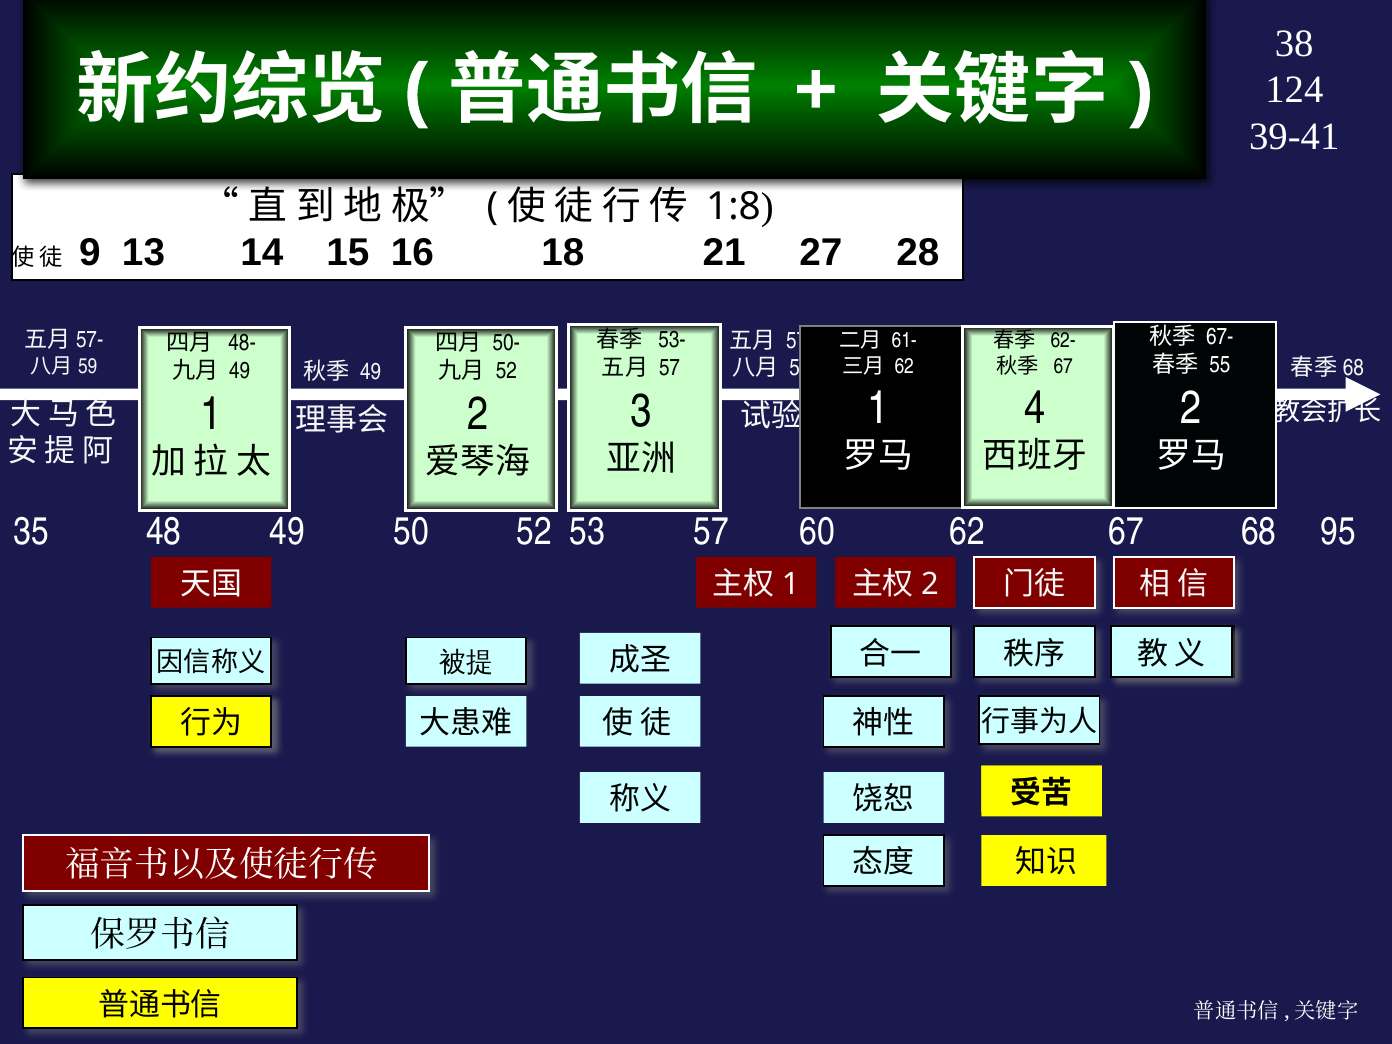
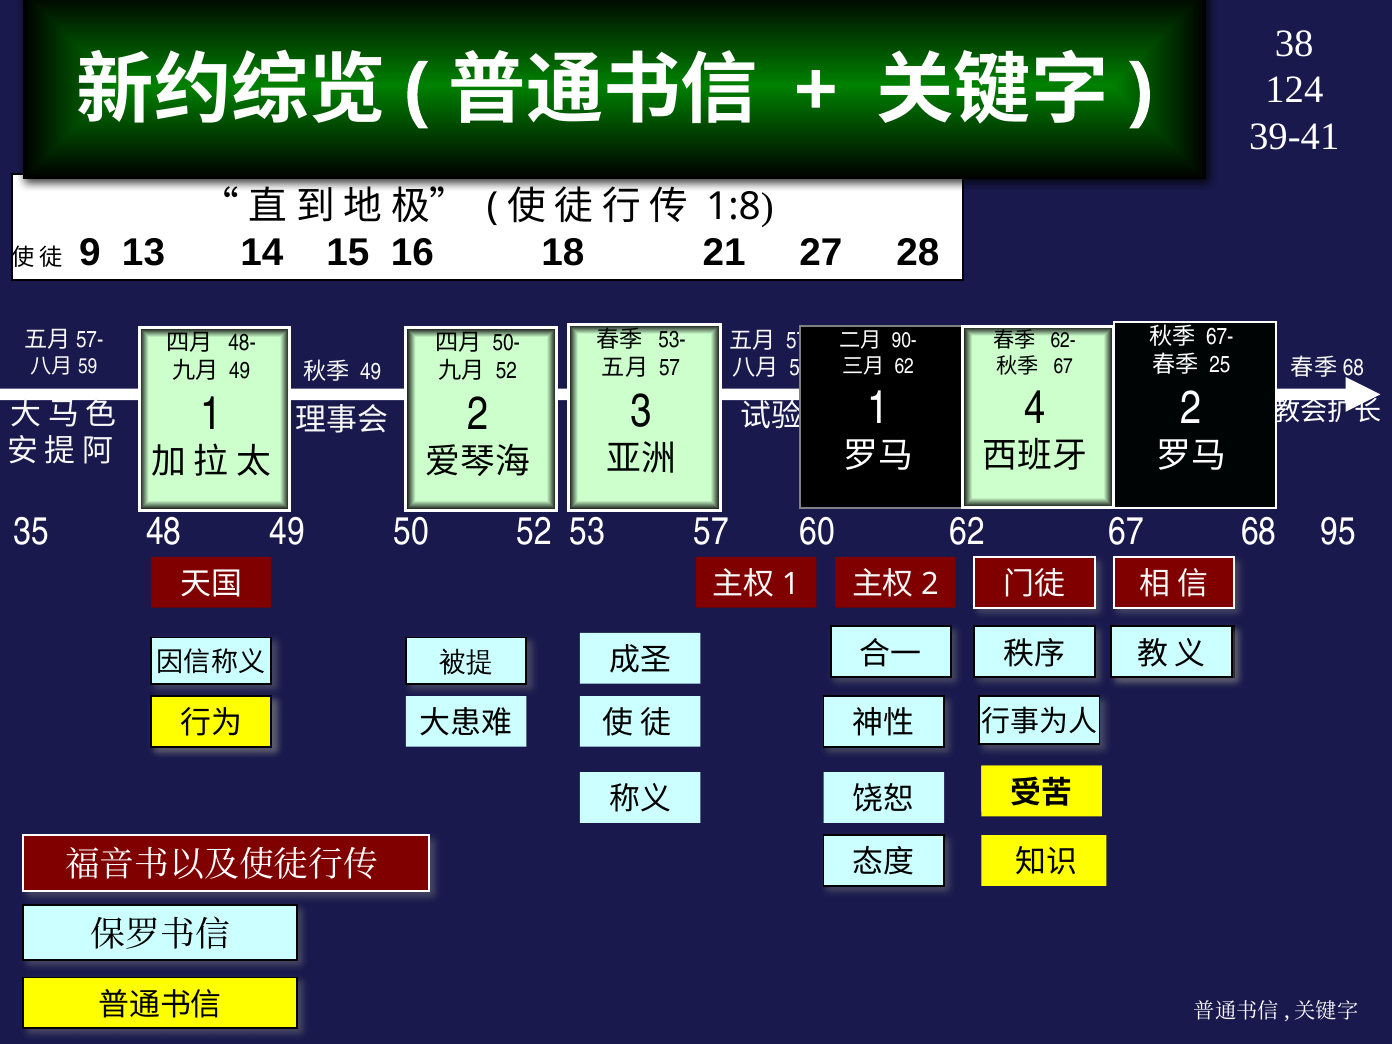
61-: 61- -> 90- (904, 341)
55: 55 -> 25 (1220, 365)
